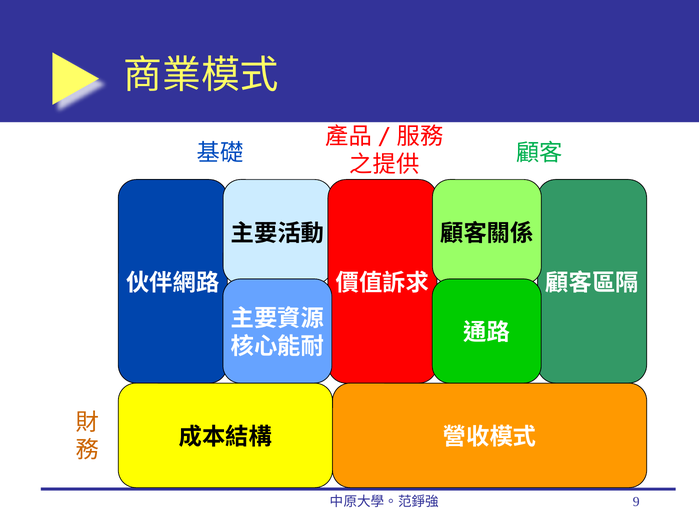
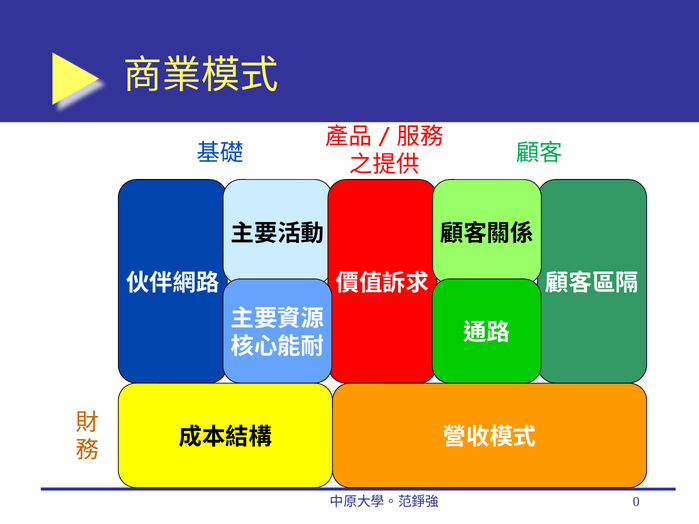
9: 9 -> 0 (636, 502)
